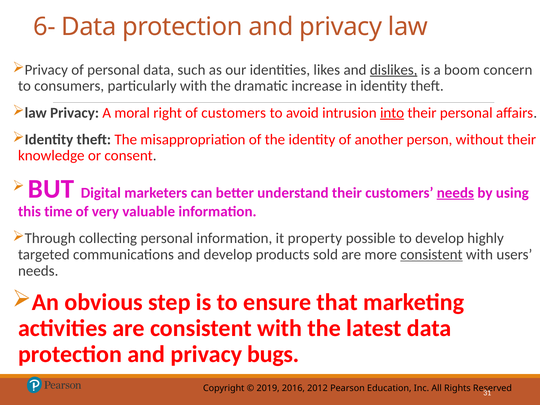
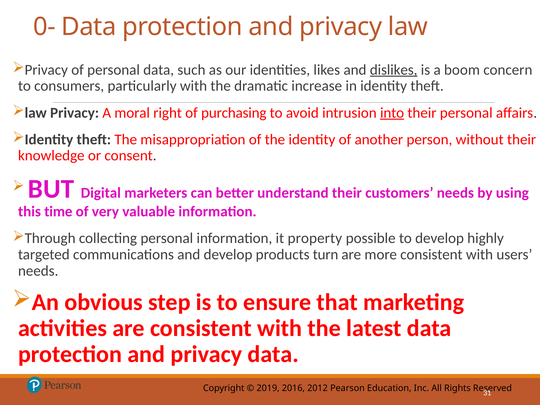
6-: 6- -> 0- (44, 27)
of customers: customers -> purchasing (234, 113)
needs underline: present -> none (455, 193)
sold: sold -> turn (326, 255)
consistent underline: present -> none (431, 255)
privacy bugs: bugs -> data (273, 354)
